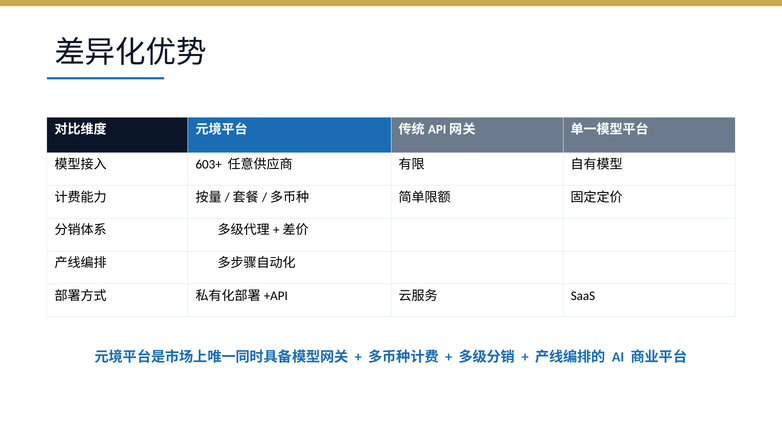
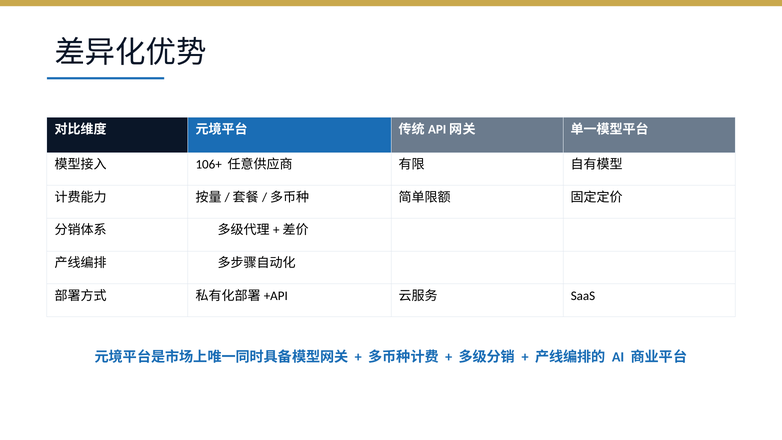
603+: 603+ -> 106+ (209, 164)
